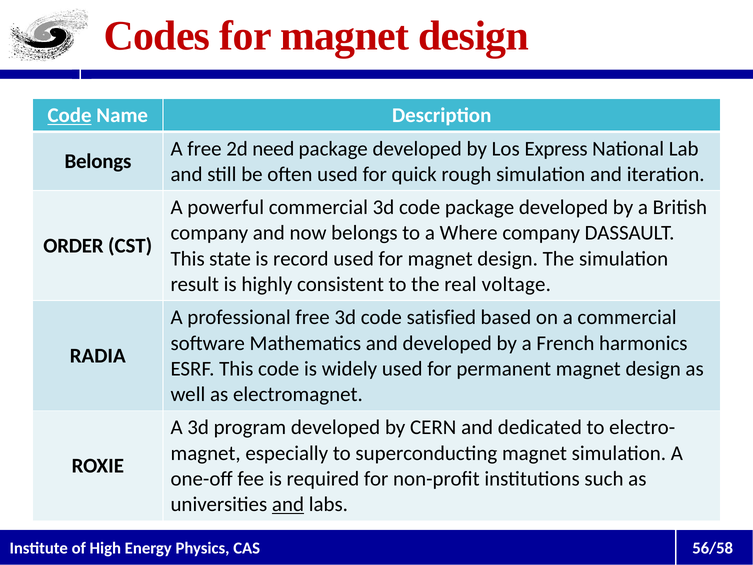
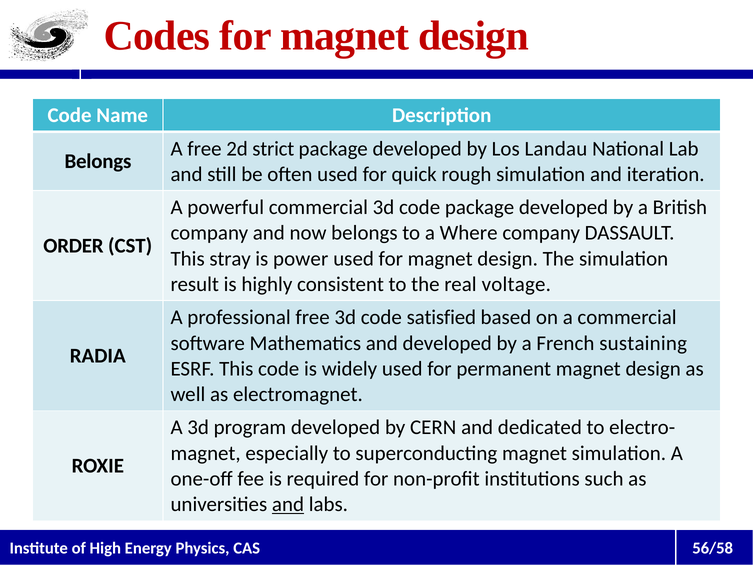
Code underline: present -> none (70, 115)
need: need -> strict (273, 149)
Express: Express -> Landau (556, 149)
state: state -> stray (230, 259)
record: record -> power (301, 259)
harmonics: harmonics -> sustaining (643, 343)
